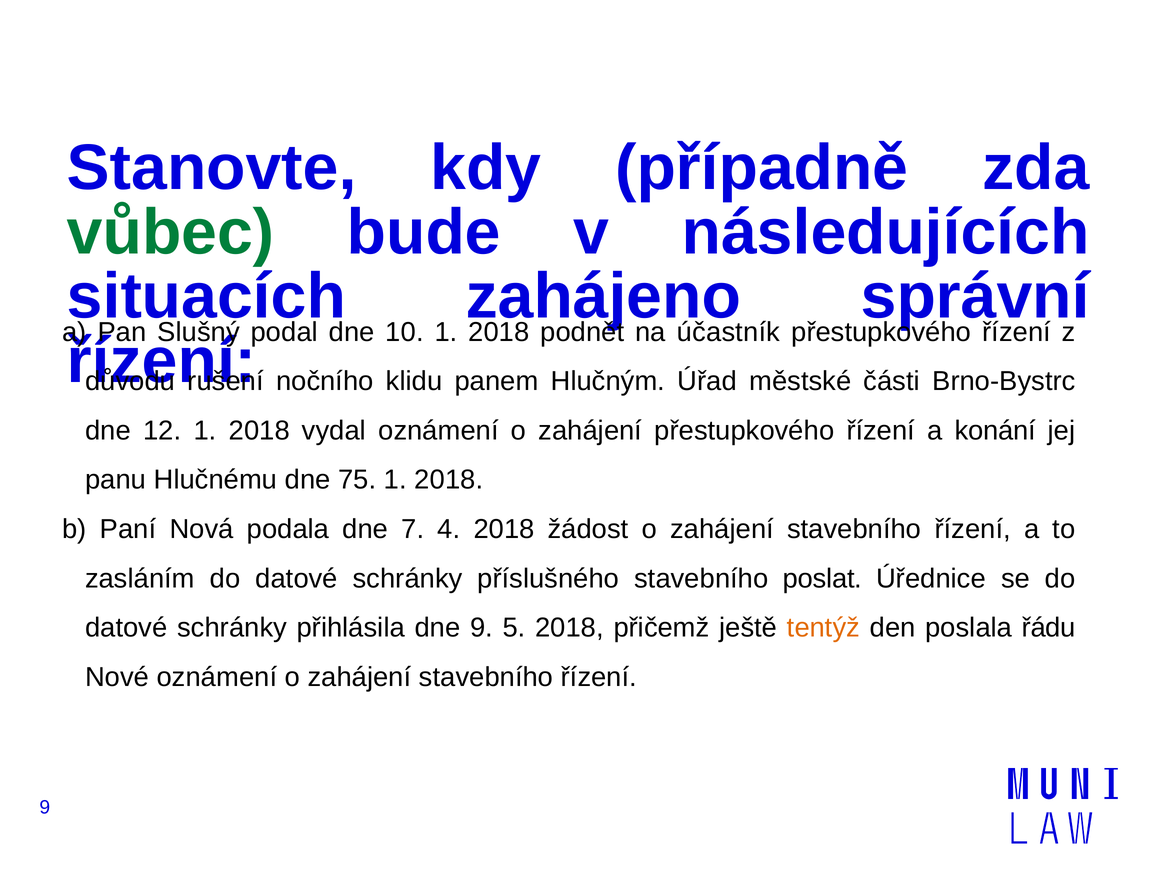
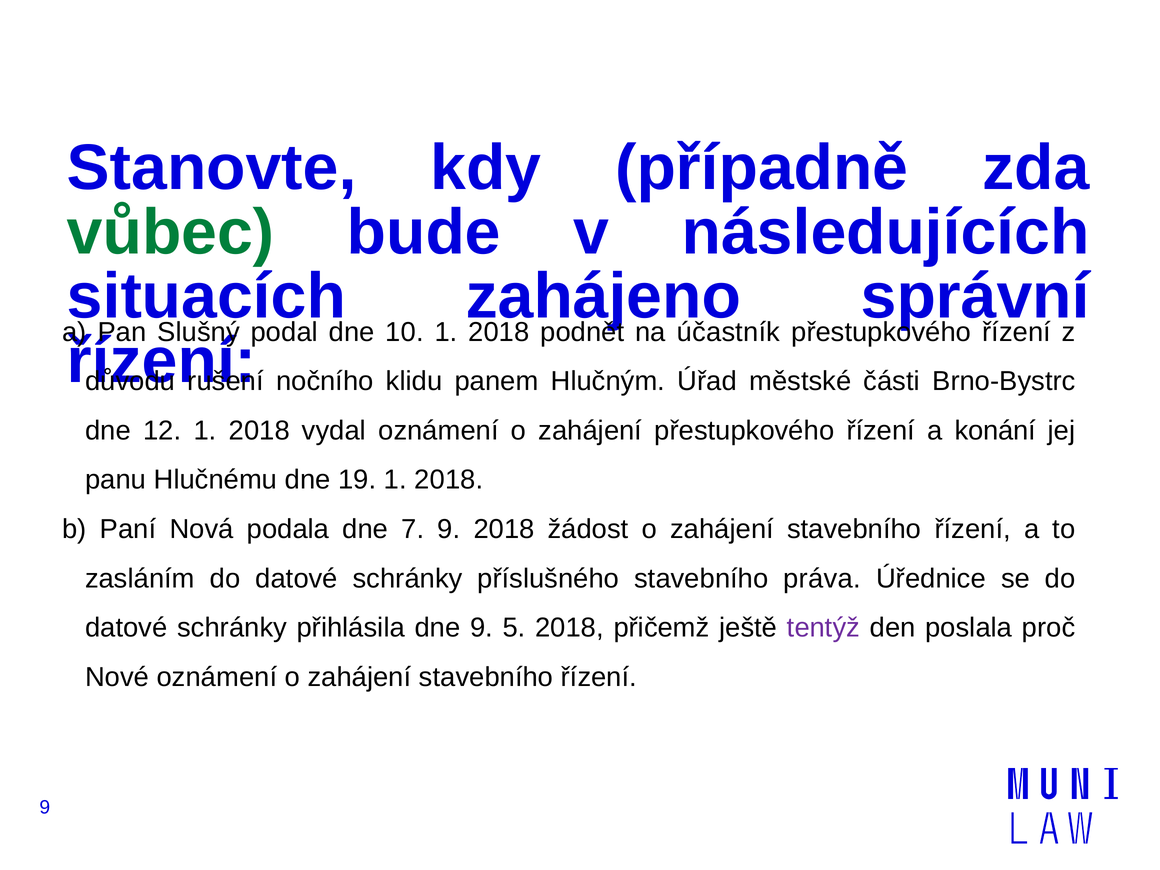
75: 75 -> 19 (357, 480)
7 4: 4 -> 9 (449, 529)
poslat: poslat -> práva (822, 578)
tentýž colour: orange -> purple (823, 628)
řádu: řádu -> proč (1049, 628)
